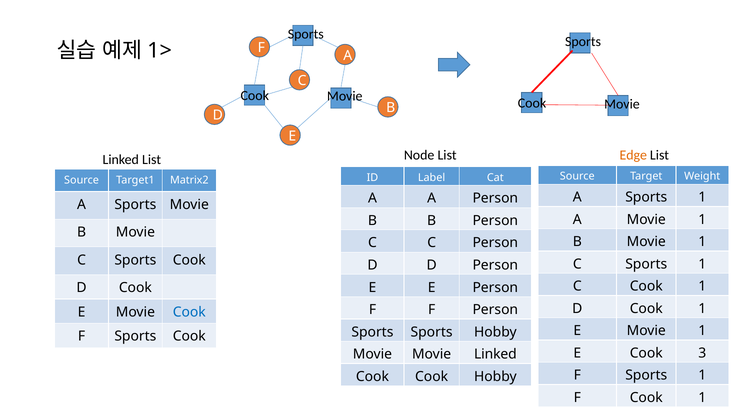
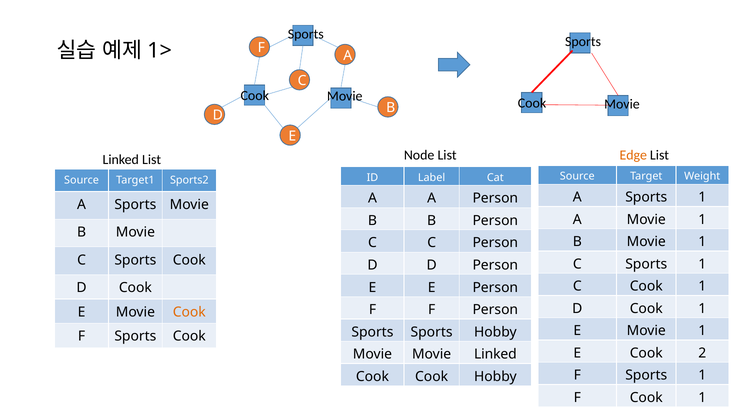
Matrix2: Matrix2 -> Sports2 (189, 180)
Cook colour: blue -> orange (189, 312)
3: 3 -> 2 (702, 353)
